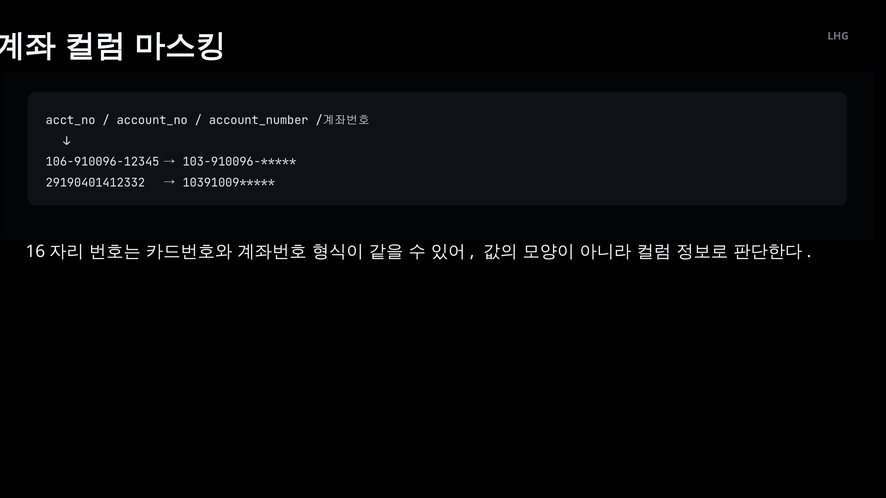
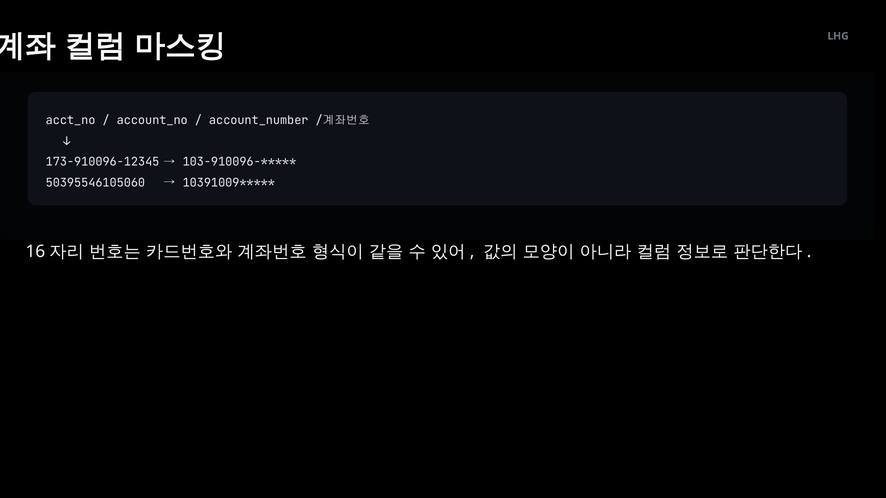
106-910096-12345: 106-910096-12345 -> 173-910096-12345 (103, 162)
29190401412332: 29190401412332 -> 50395546105060 (95, 183)
